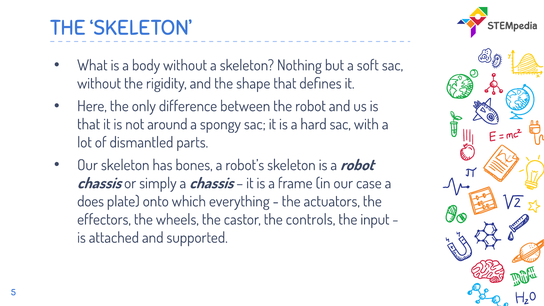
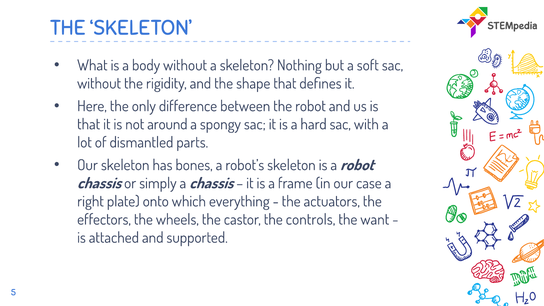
does: does -> right (90, 201)
input: input -> want (375, 220)
